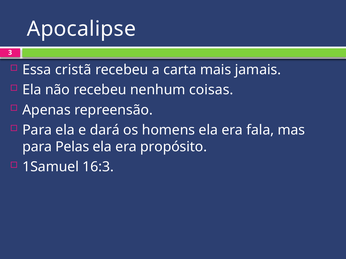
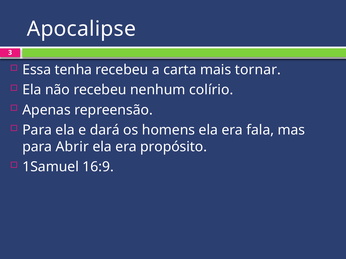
cristã: cristã -> tenha (73, 70)
jamais: jamais -> tornar (258, 70)
coisas: coisas -> colírio (211, 90)
Pelas: Pelas -> Abrir (72, 147)
16:3: 16:3 -> 16:9 (98, 167)
